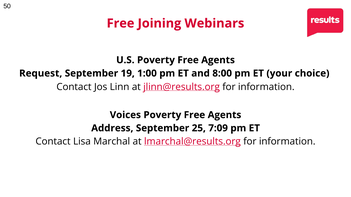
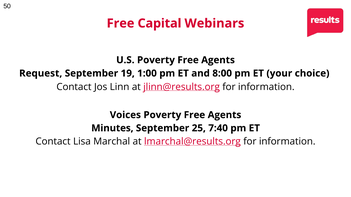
Joining: Joining -> Capital (159, 23)
Address: Address -> Minutes (112, 128)
7:09: 7:09 -> 7:40 (218, 128)
